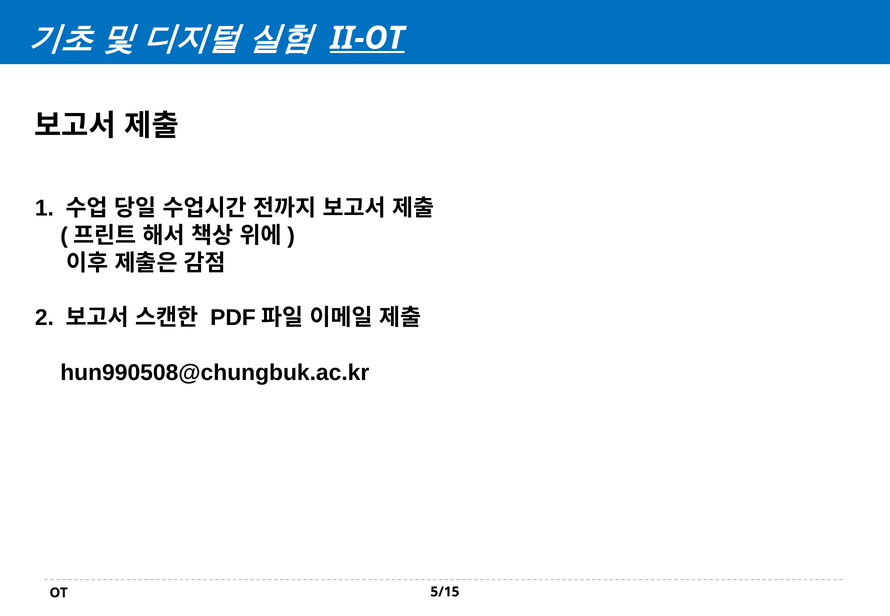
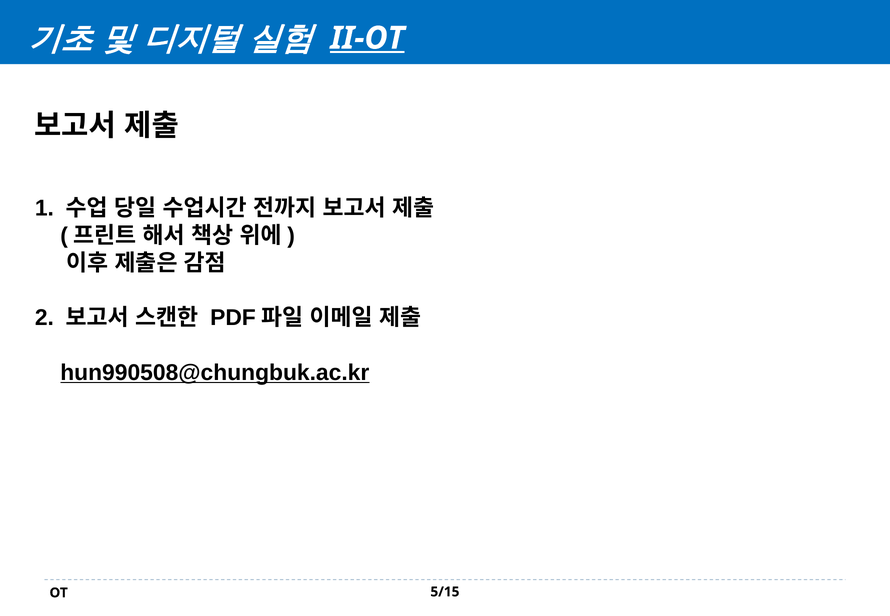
hun990508@chungbuk.ac.kr underline: none -> present (215, 373)
